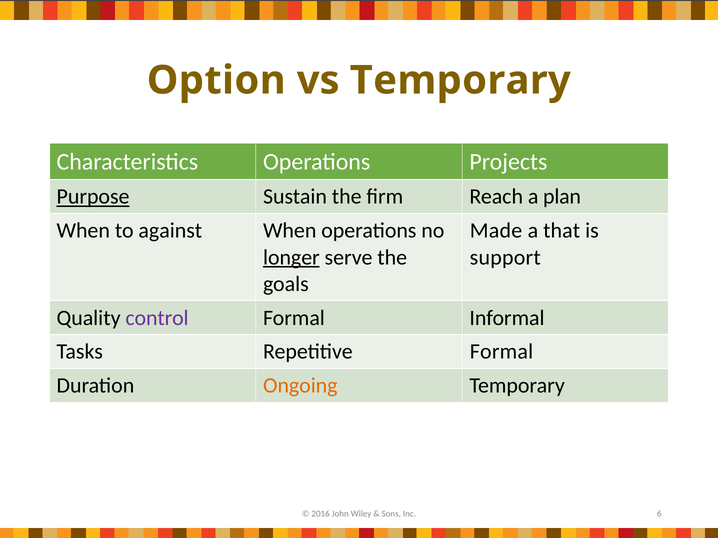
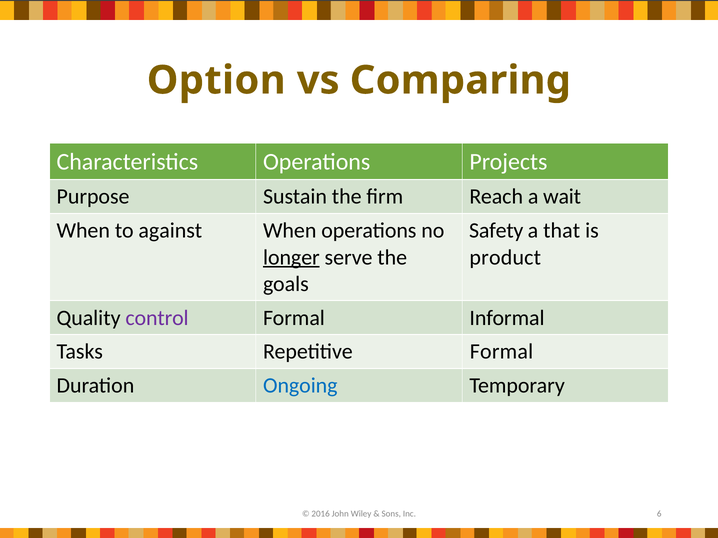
vs Temporary: Temporary -> Comparing (460, 80)
Purpose underline: present -> none (93, 197)
plan: plan -> wait (562, 197)
Made: Made -> Safety (496, 231)
support: support -> product (505, 258)
Ongoing colour: orange -> blue (300, 386)
